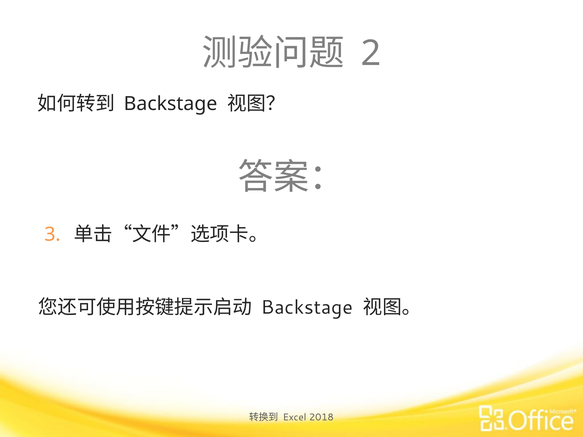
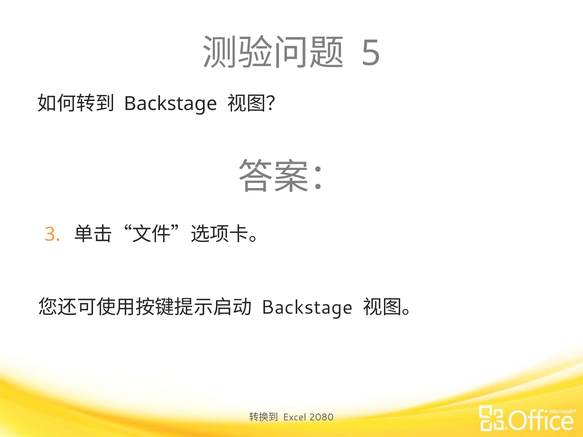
2: 2 -> 5 (371, 53)
2018: 2018 -> 2080 (321, 418)
